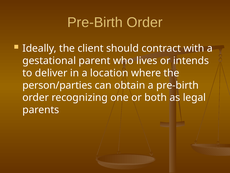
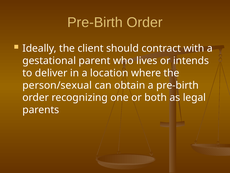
person/parties: person/parties -> person/sexual (57, 85)
